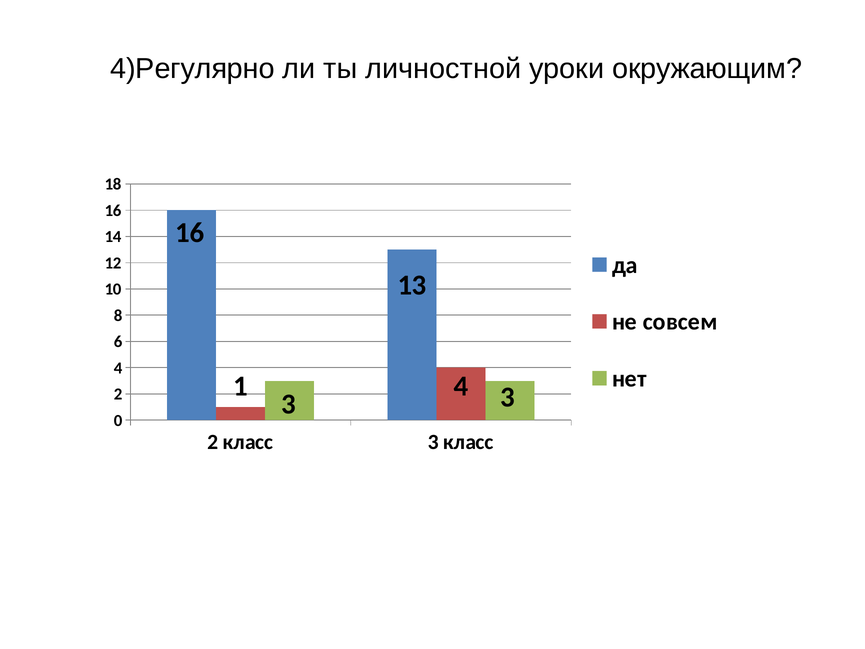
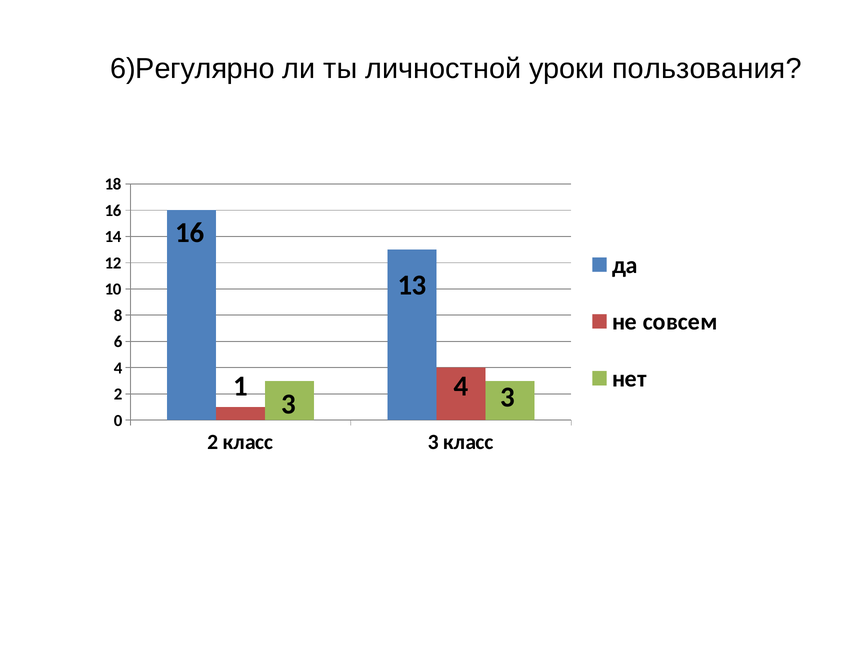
4)Регулярно: 4)Регулярно -> 6)Регулярно (192, 69)
окружающим: окружающим -> пользования (707, 69)
